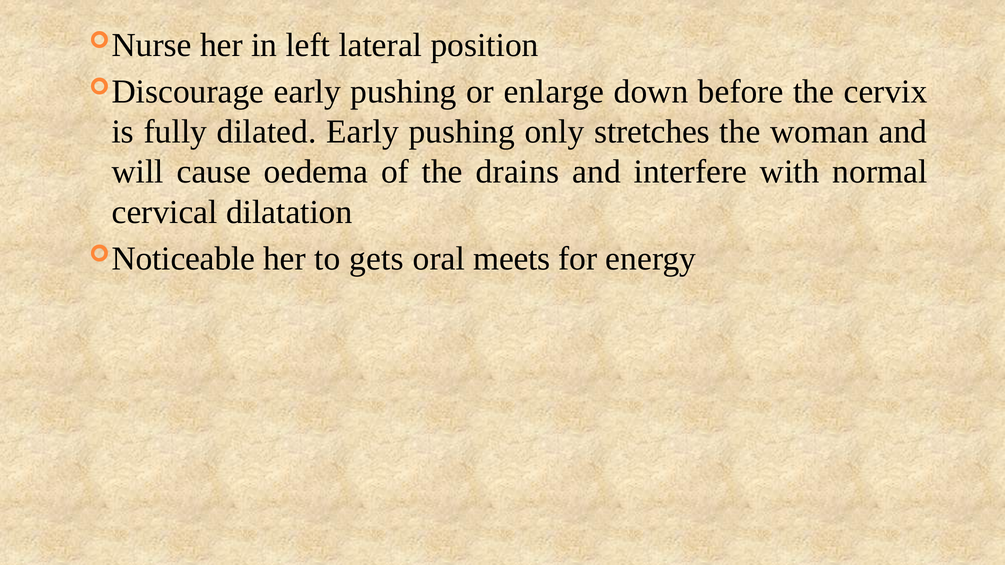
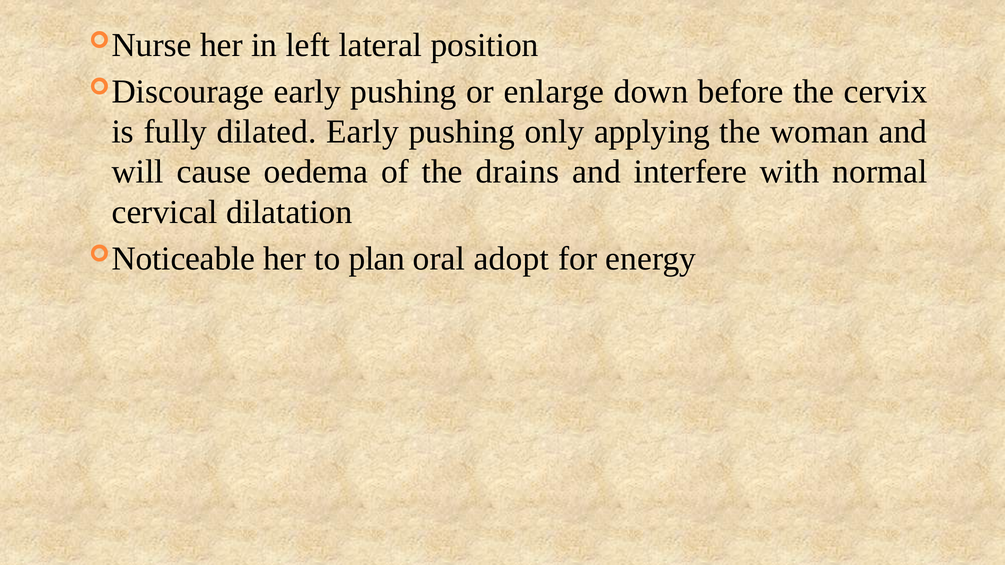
stretches: stretches -> applying (652, 132)
gets: gets -> plan (377, 259)
meets: meets -> adopt (511, 259)
